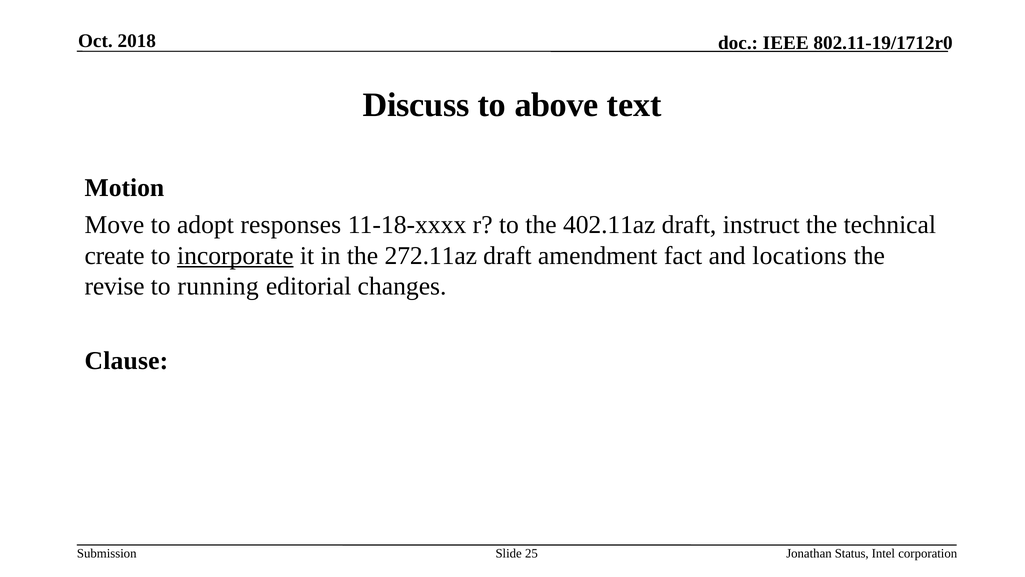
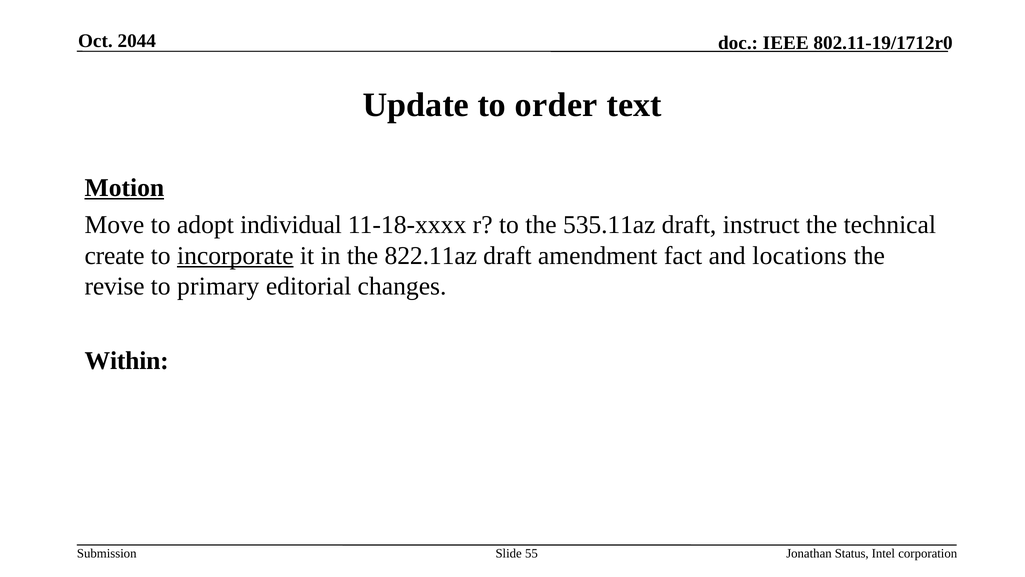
2018: 2018 -> 2044 (137, 41)
Discuss: Discuss -> Update (416, 105)
above: above -> order (556, 105)
Motion underline: none -> present (124, 188)
responses: responses -> individual (291, 225)
402.11az: 402.11az -> 535.11az (609, 225)
272.11az: 272.11az -> 822.11az (431, 256)
running: running -> primary (218, 286)
Clause: Clause -> Within (127, 361)
25: 25 -> 55 (531, 553)
